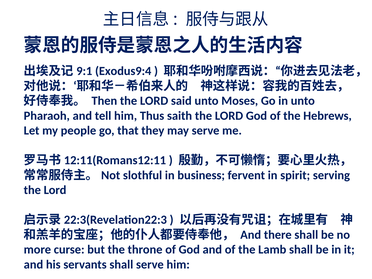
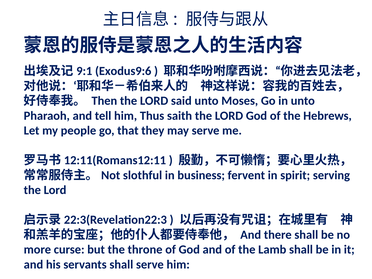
Exodus9:4: Exodus9:4 -> Exodus9:6 (123, 71)
